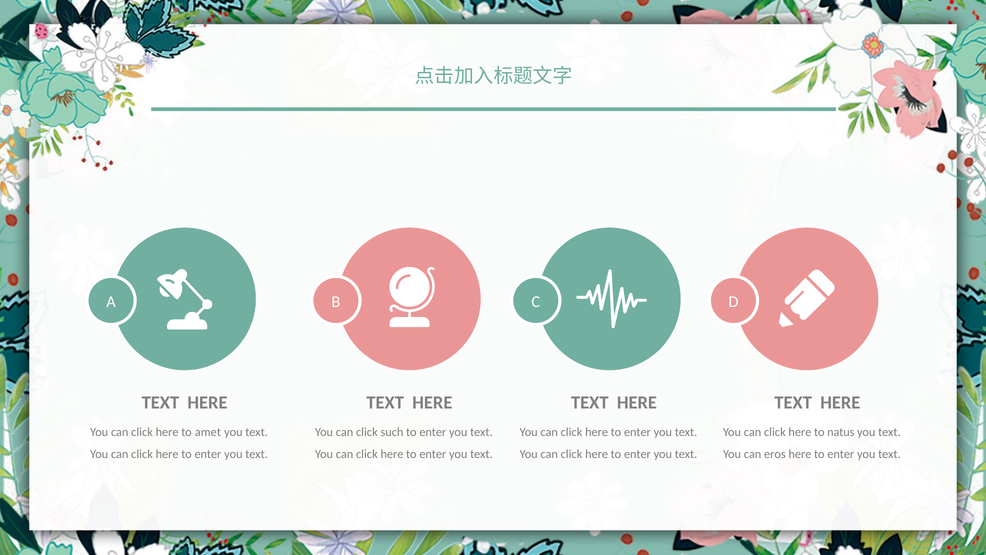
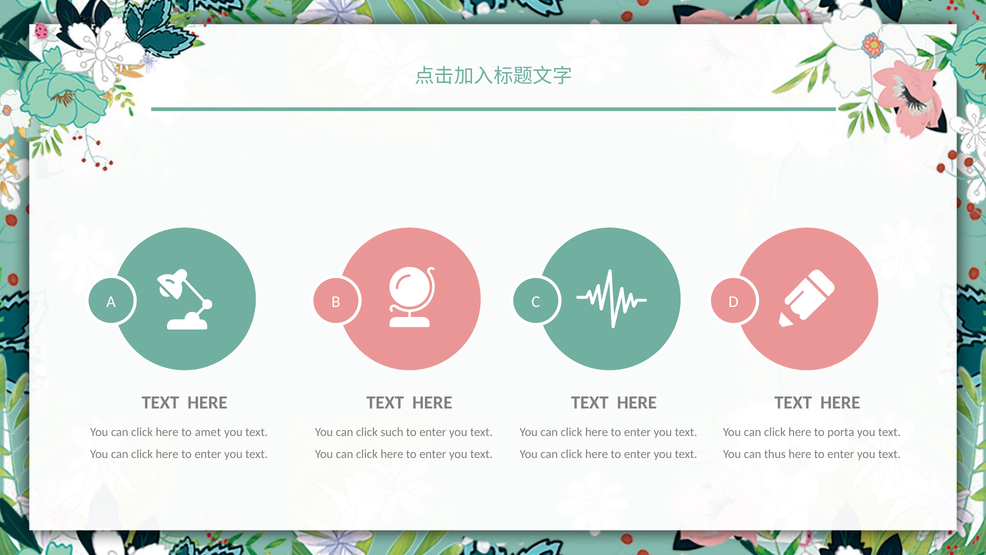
natus: natus -> porta (841, 432)
eros: eros -> thus (775, 454)
